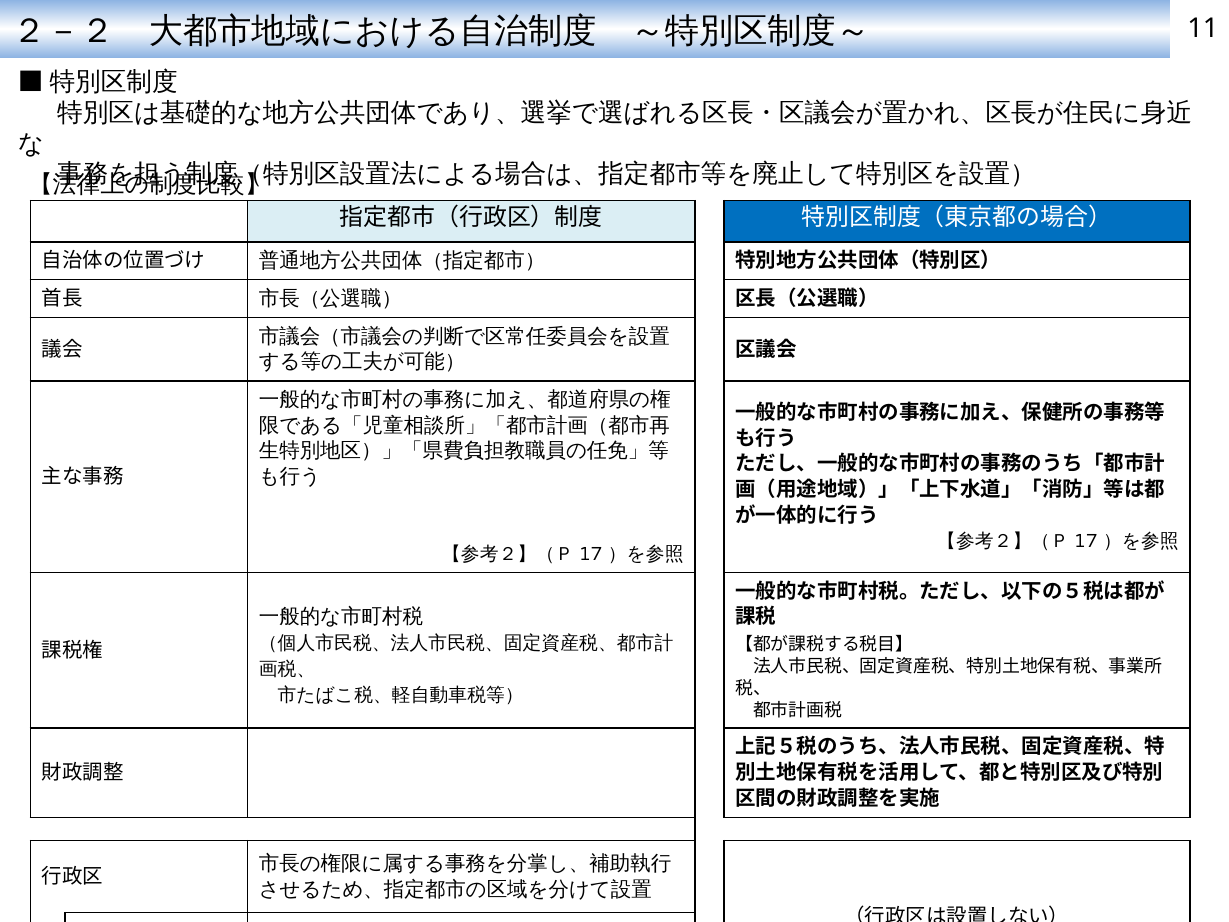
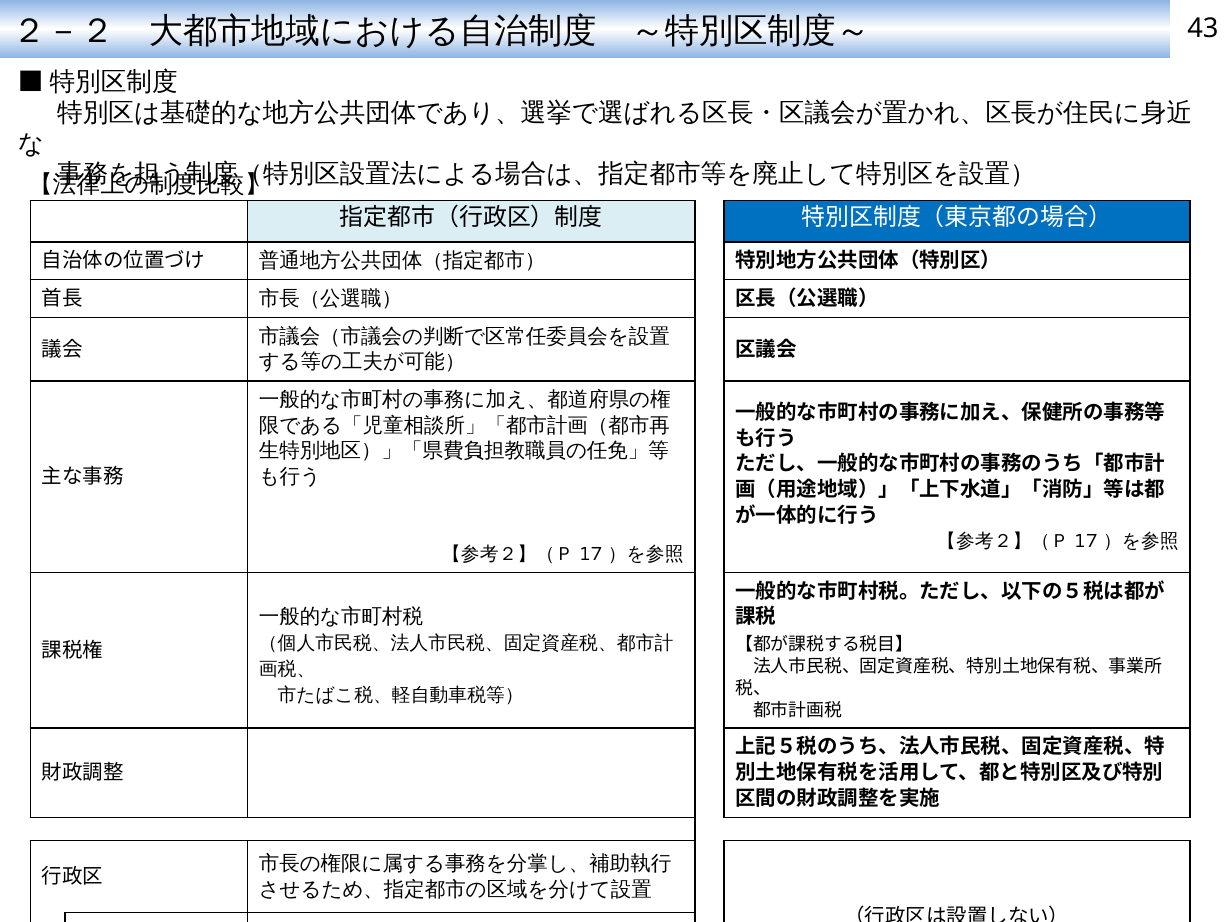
11: 11 -> 43 (1203, 28)
